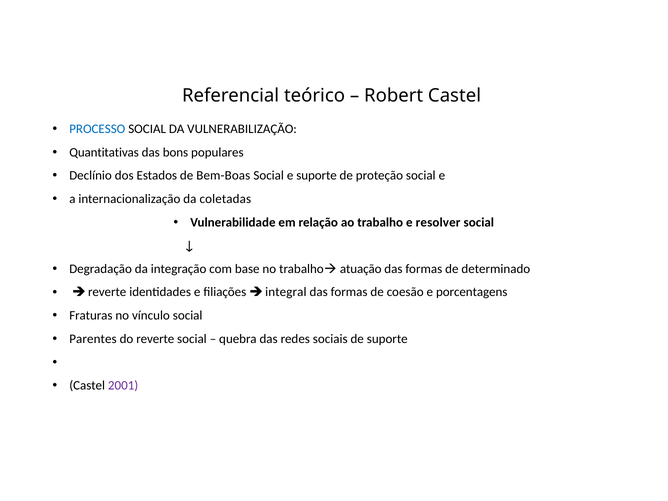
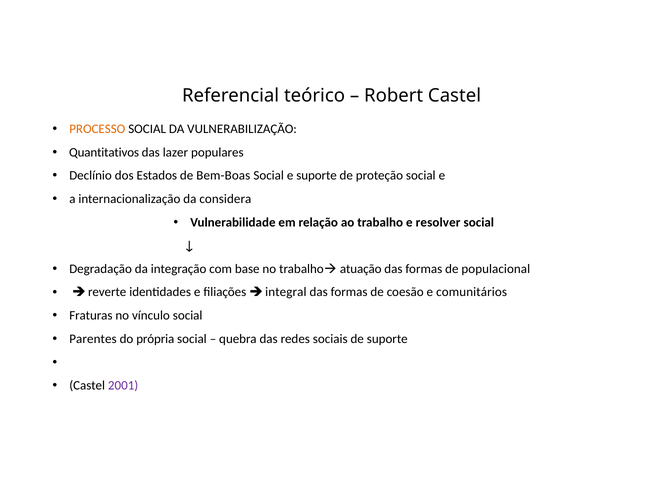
PROCESSO colour: blue -> orange (97, 129)
Quantitativas: Quantitativas -> Quantitativos (104, 152)
bons: bons -> lazer (175, 152)
coletadas: coletadas -> considera (225, 199)
determinado: determinado -> populacional (496, 269)
porcentagens: porcentagens -> comunitários (472, 292)
do reverte: reverte -> própria (155, 339)
